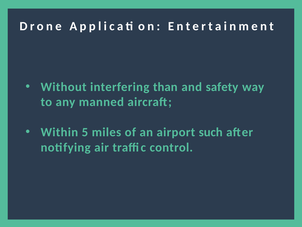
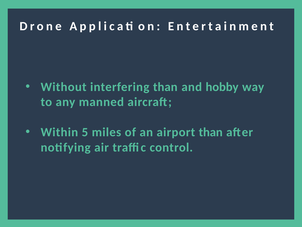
safety: safety -> hobby (222, 87)
airport such: such -> than (211, 132)
